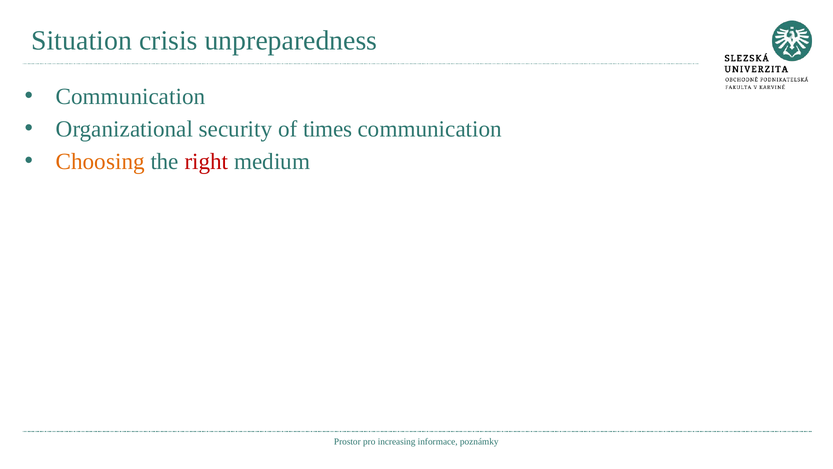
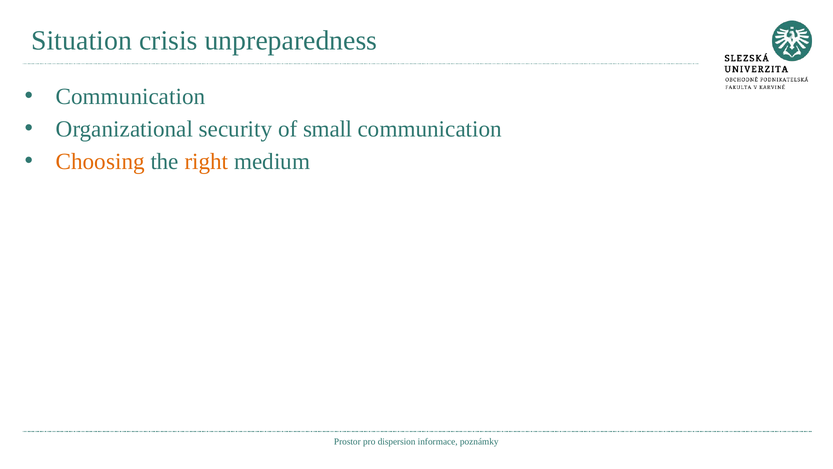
times: times -> small (328, 129)
right colour: red -> orange (206, 161)
increasing: increasing -> dispersion (397, 441)
